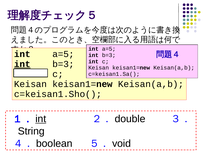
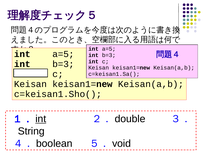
int underline: present -> none (22, 64)
